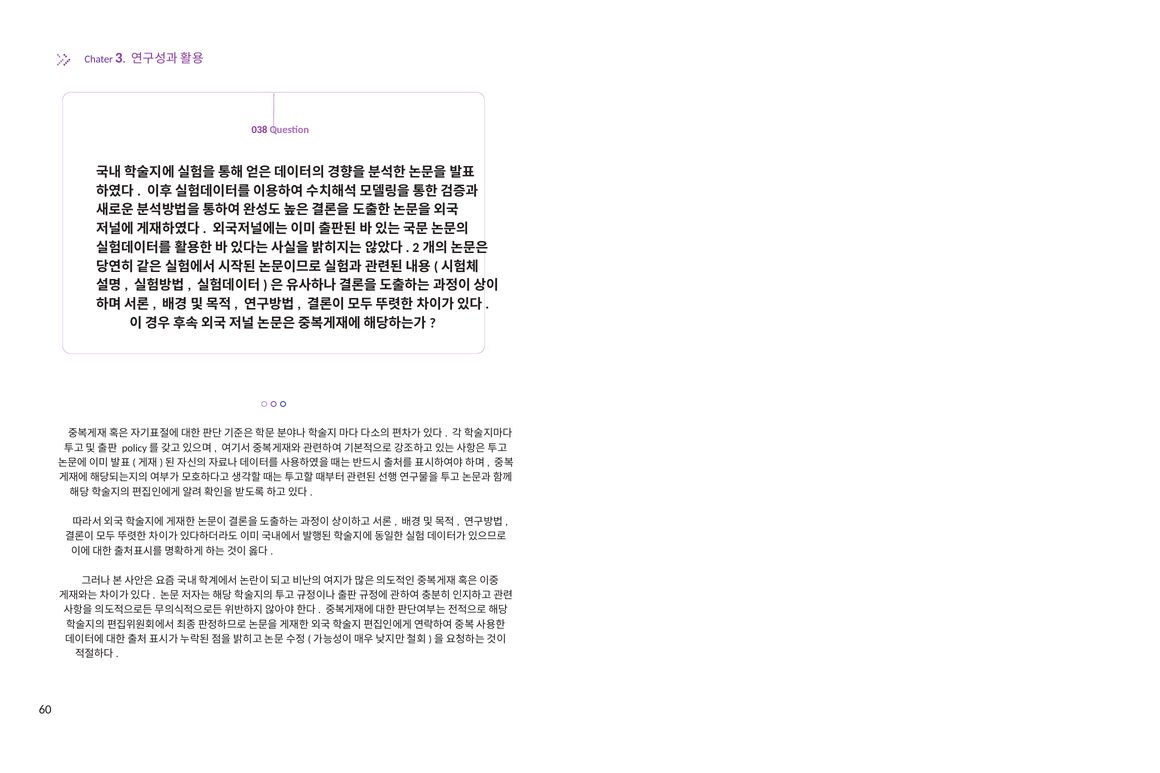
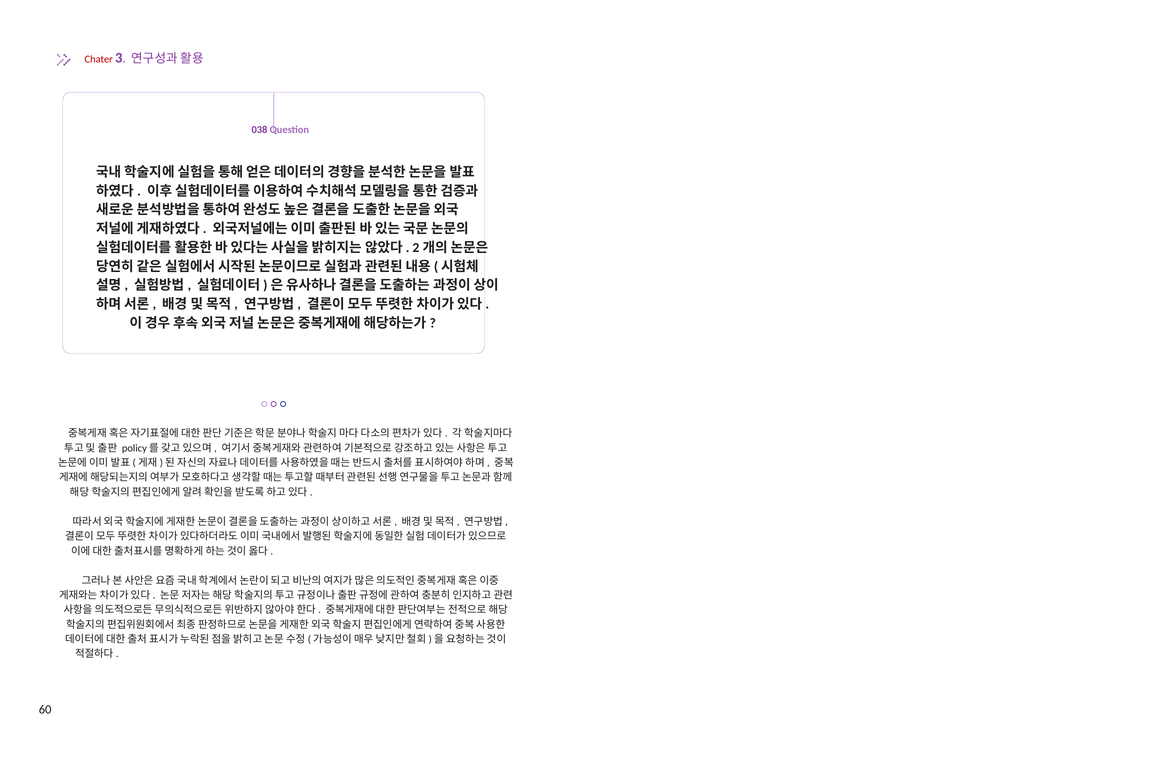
Chater colour: purple -> red (99, 59)
